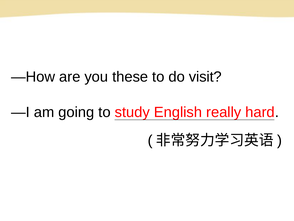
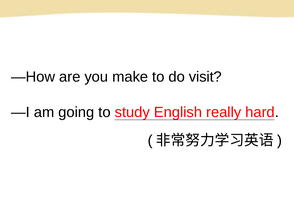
these: these -> make (130, 77)
